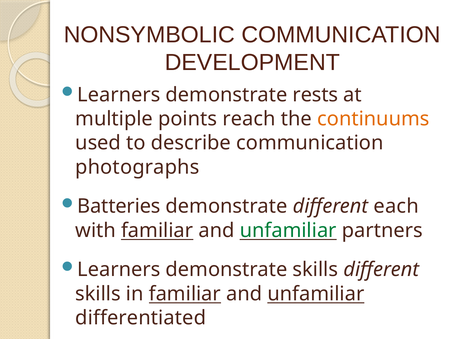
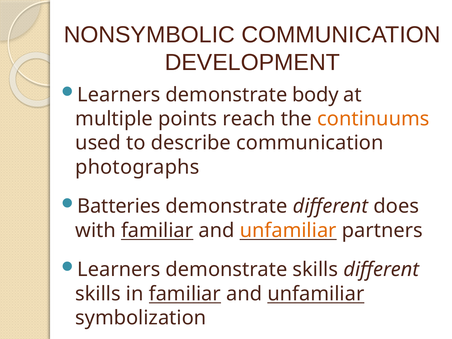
rests: rests -> body (315, 95)
each: each -> does (396, 206)
unfamiliar colour: green -> orange (288, 230)
differentiated: differentiated -> symbolization (141, 318)
